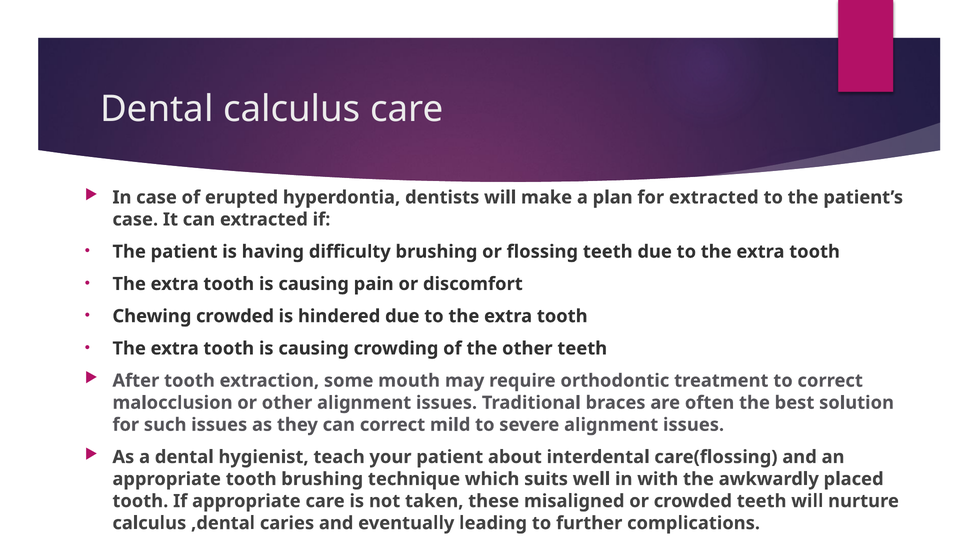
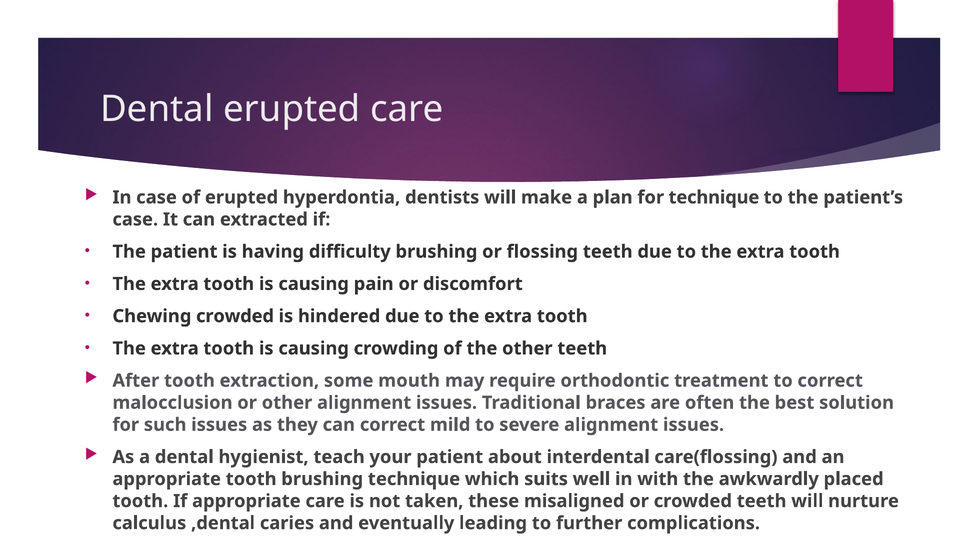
Dental calculus: calculus -> erupted (292, 109)
for extracted: extracted -> technique (714, 197)
